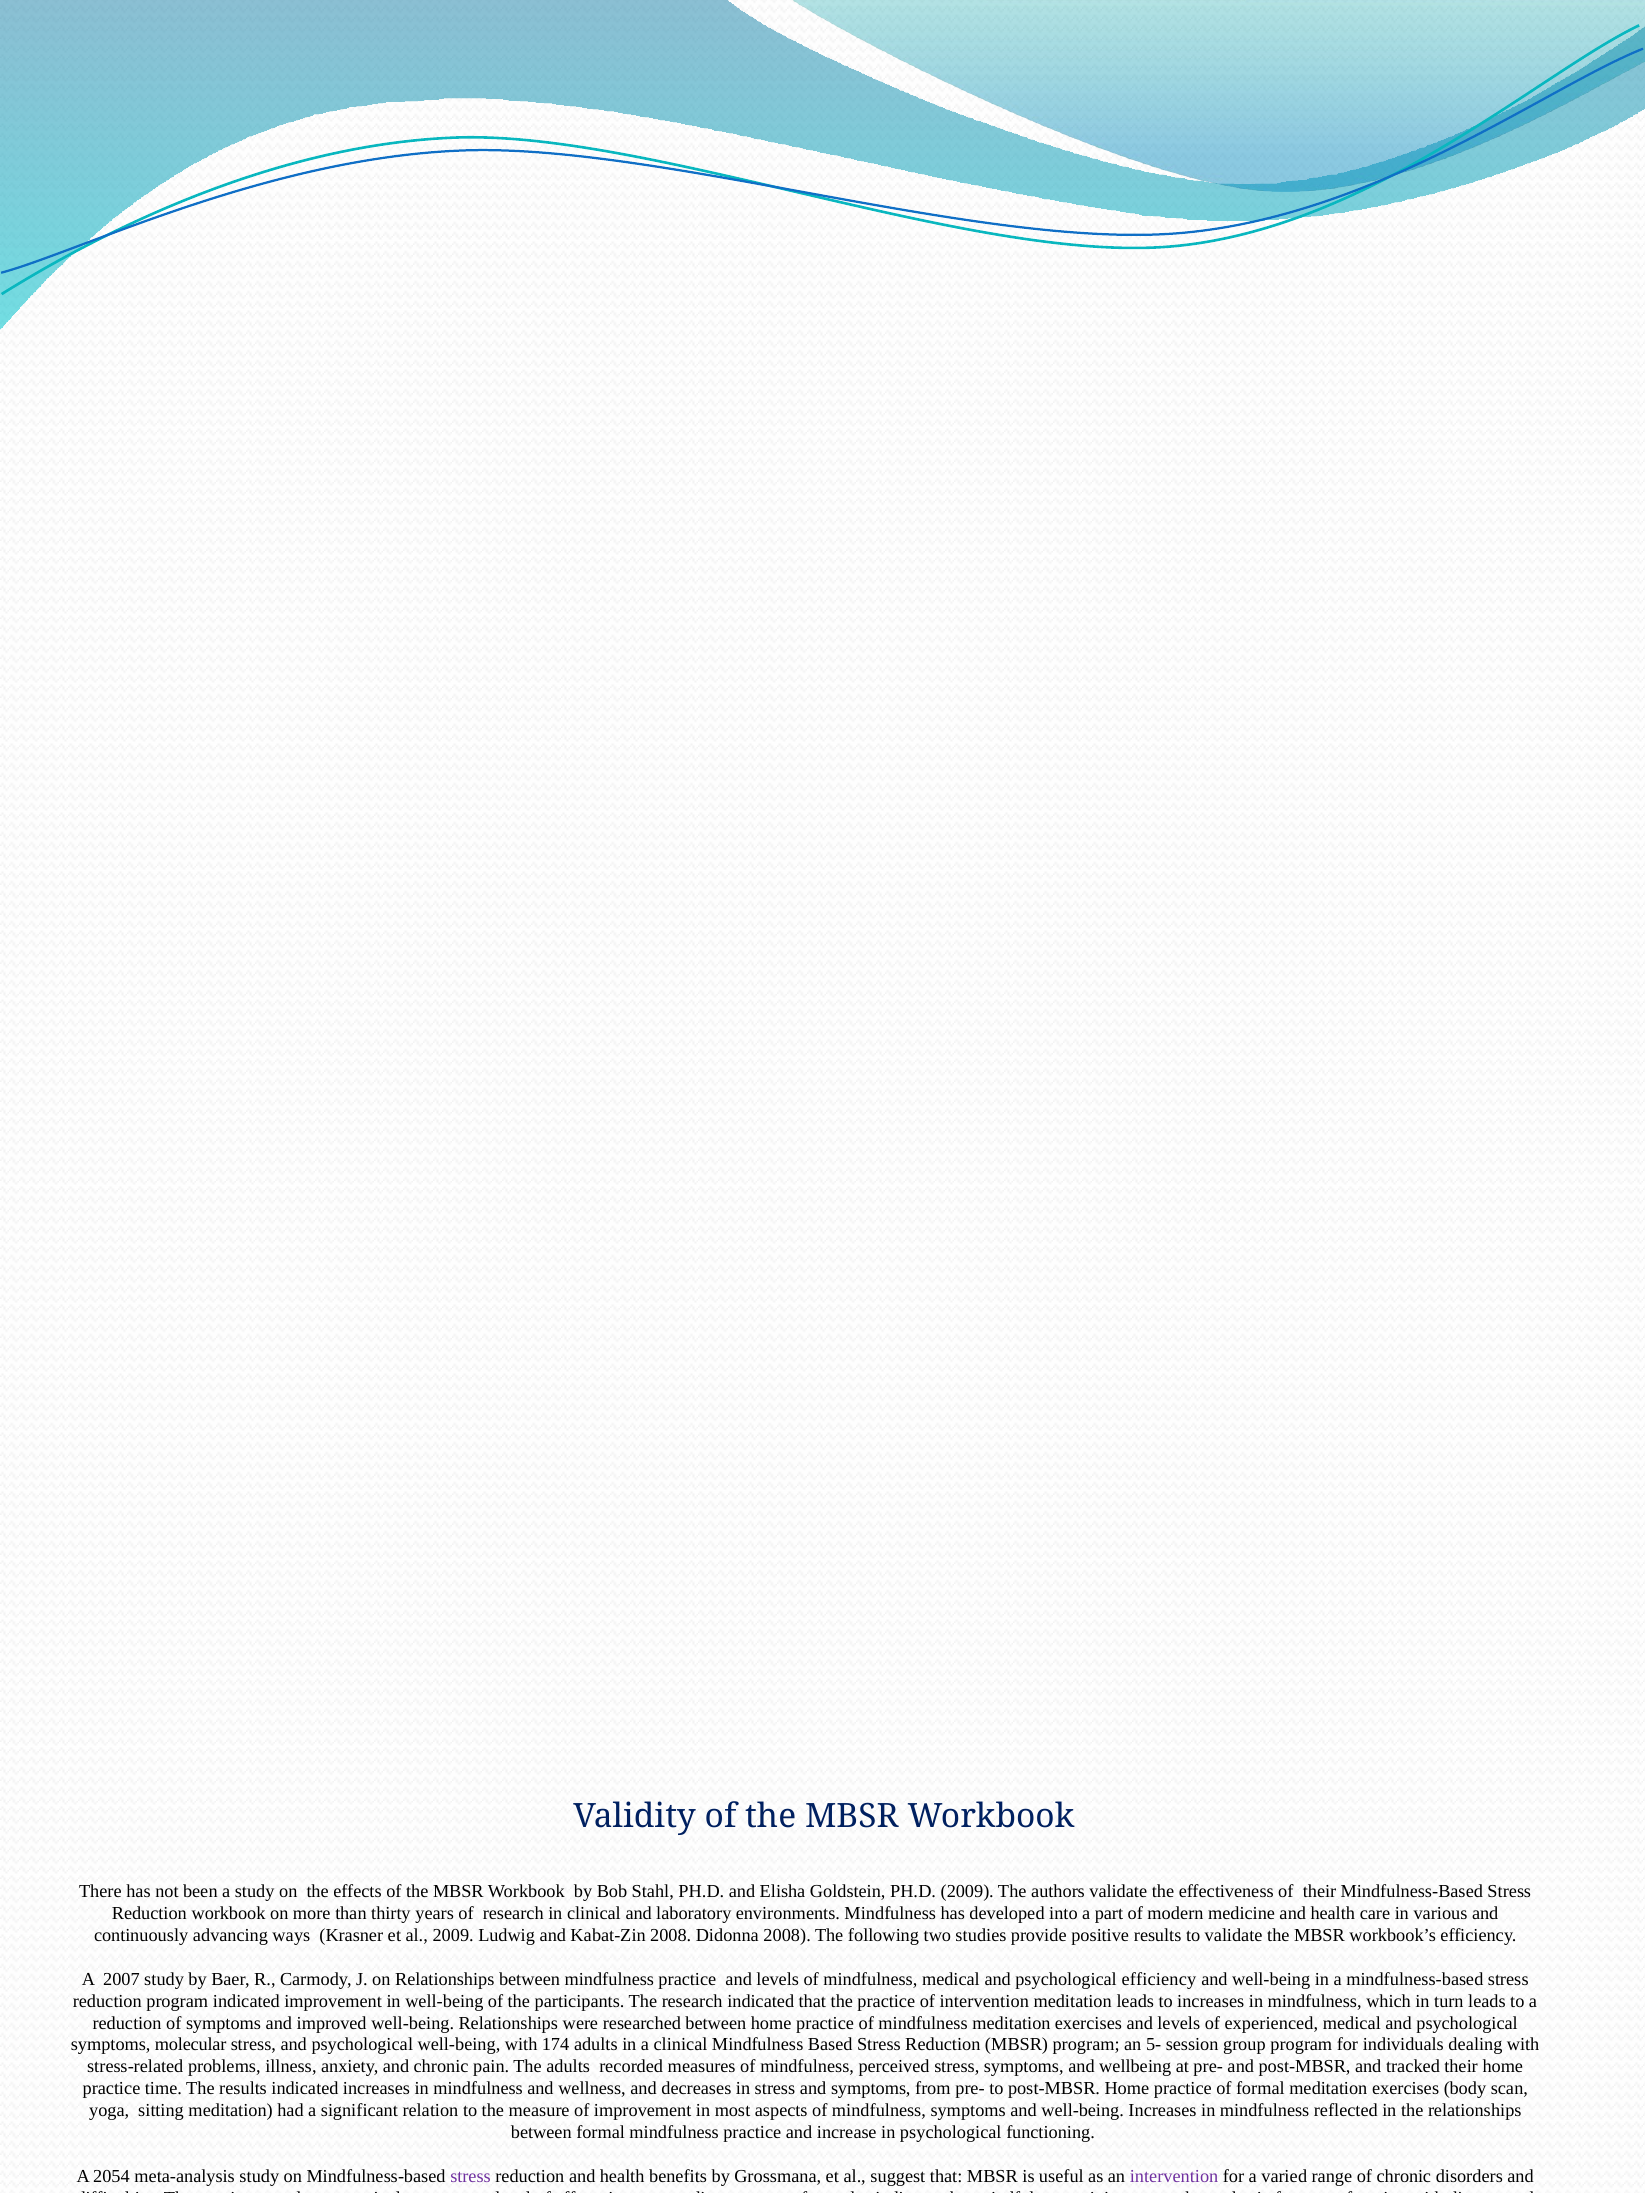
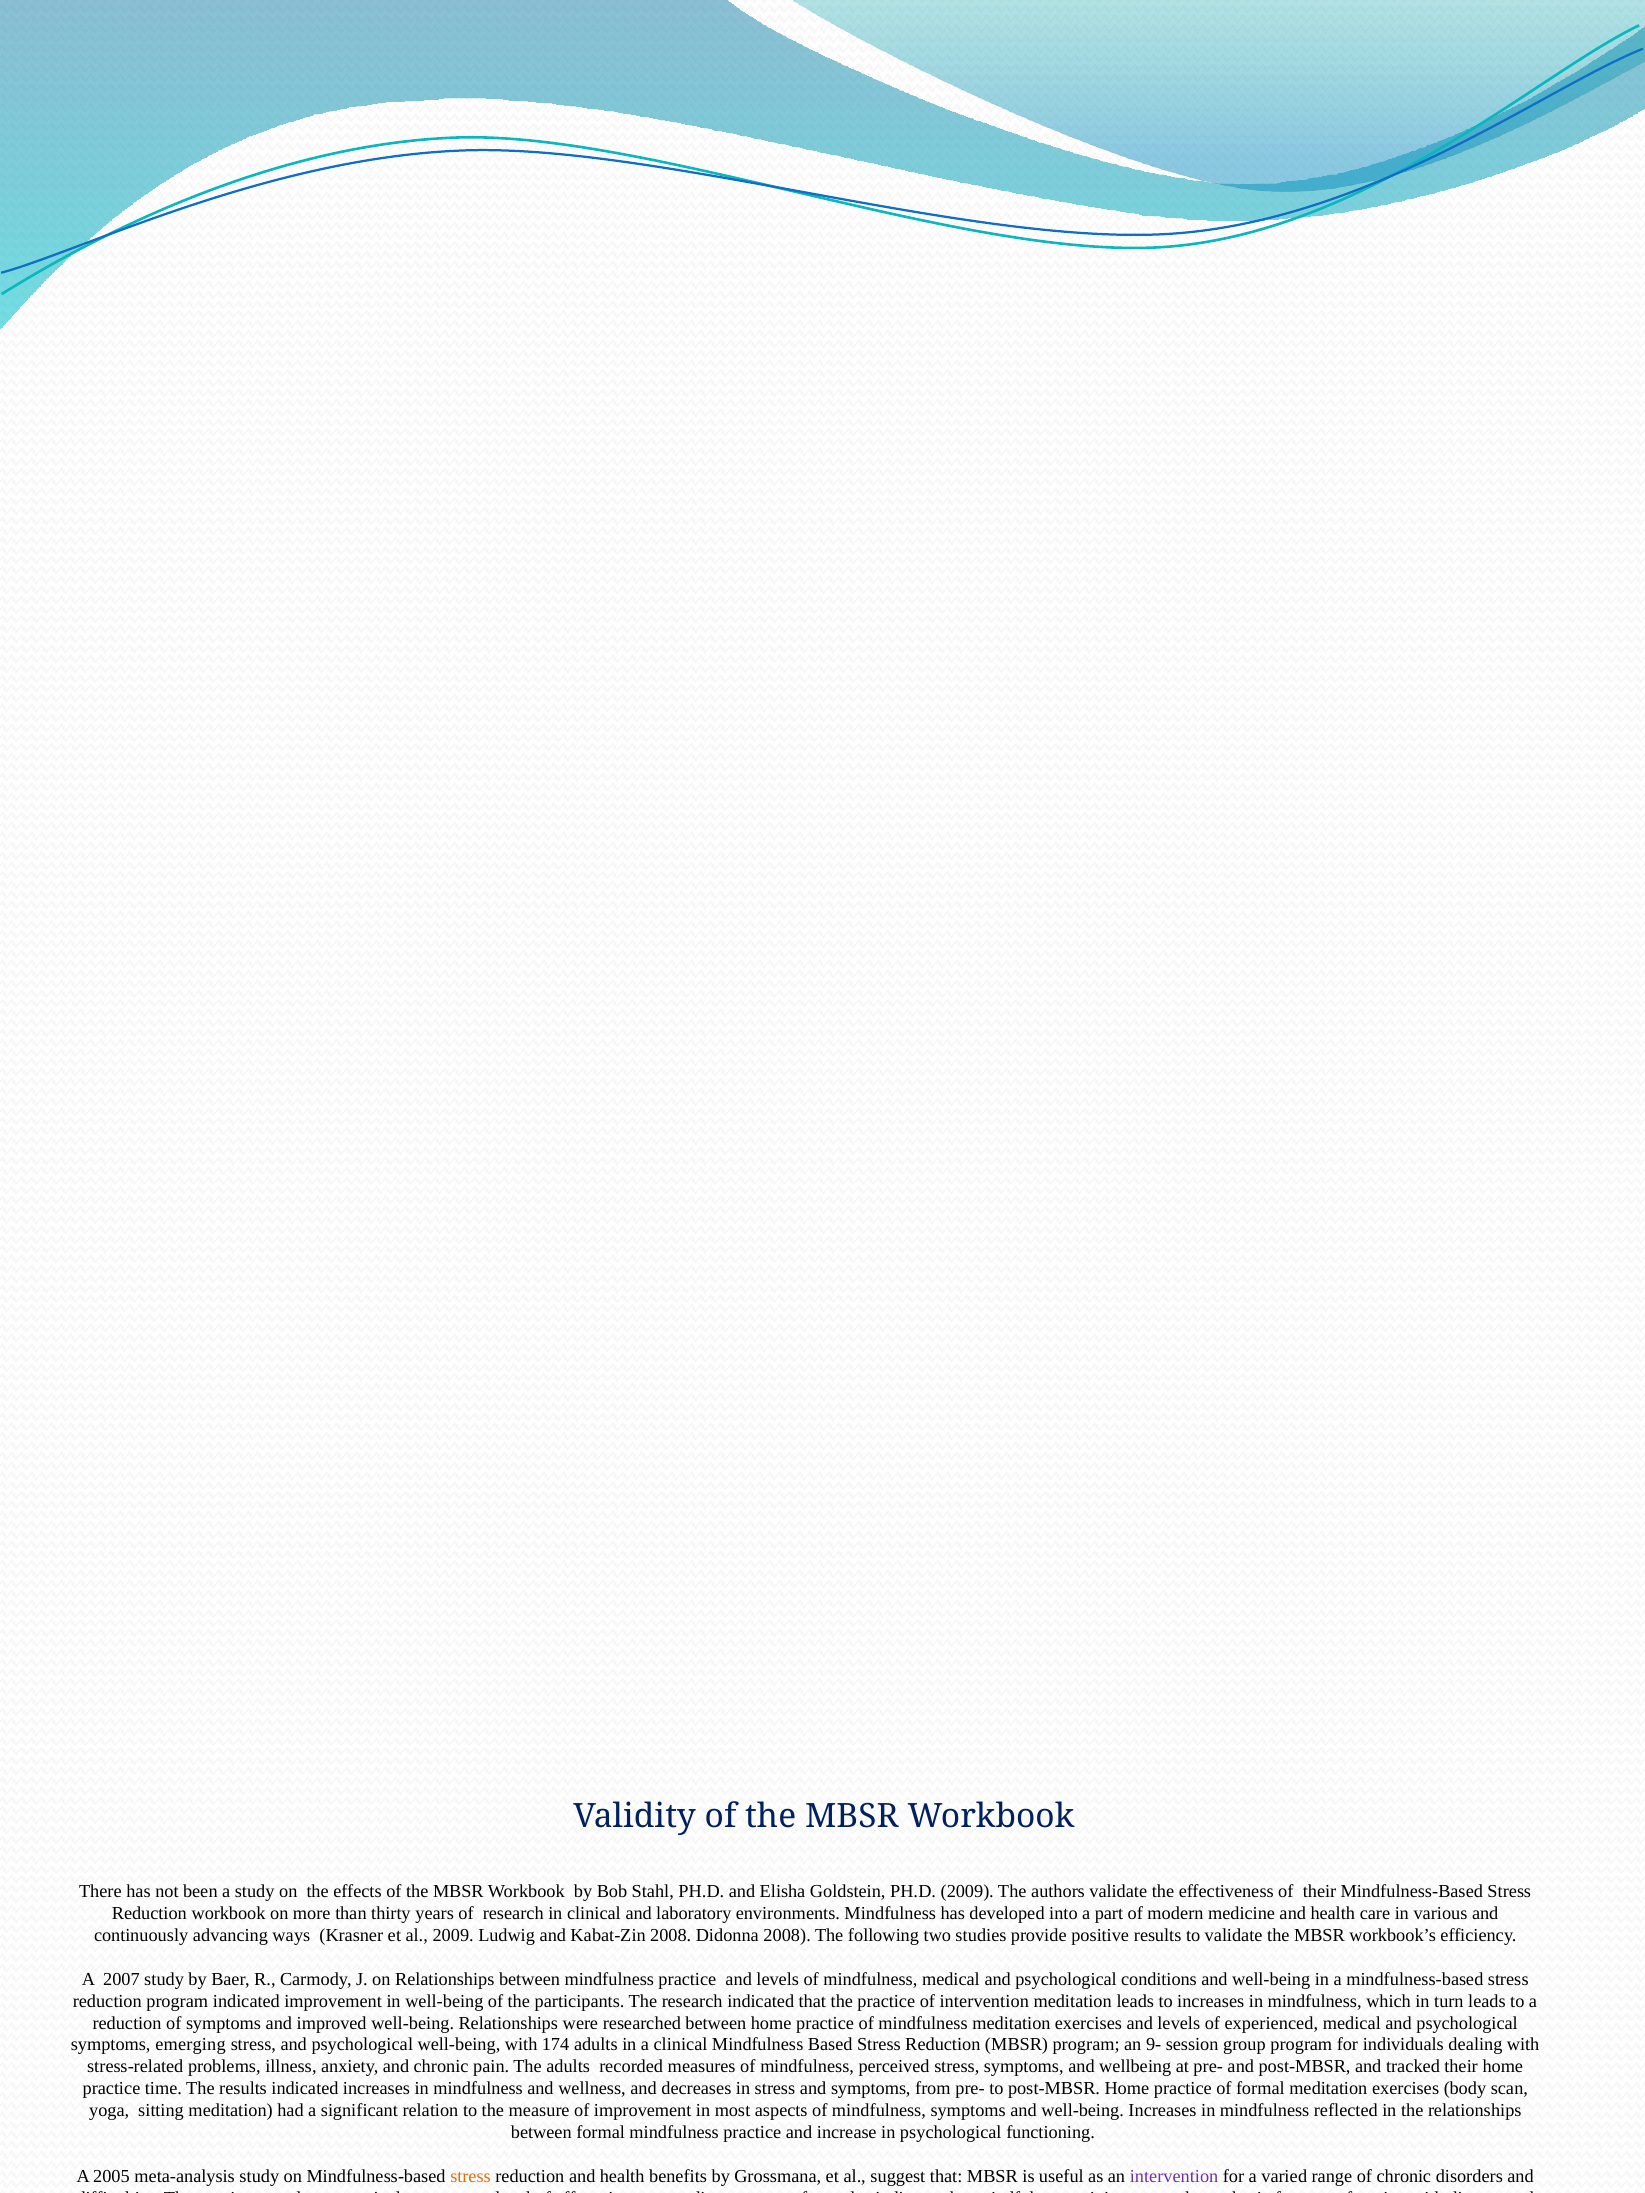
psychological efficiency: efficiency -> conditions (1159, 1979)
molecular: molecular -> emerging (190, 2045)
5-: 5- -> 9- (1154, 2045)
2054: 2054 -> 2005 (111, 2177)
stress colour: purple -> orange (471, 2177)
